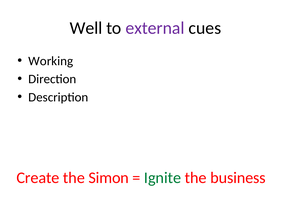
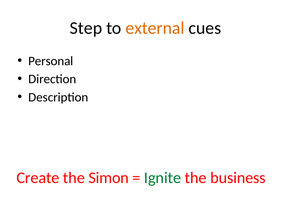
Well: Well -> Step (86, 28)
external colour: purple -> orange (155, 28)
Working: Working -> Personal (51, 61)
